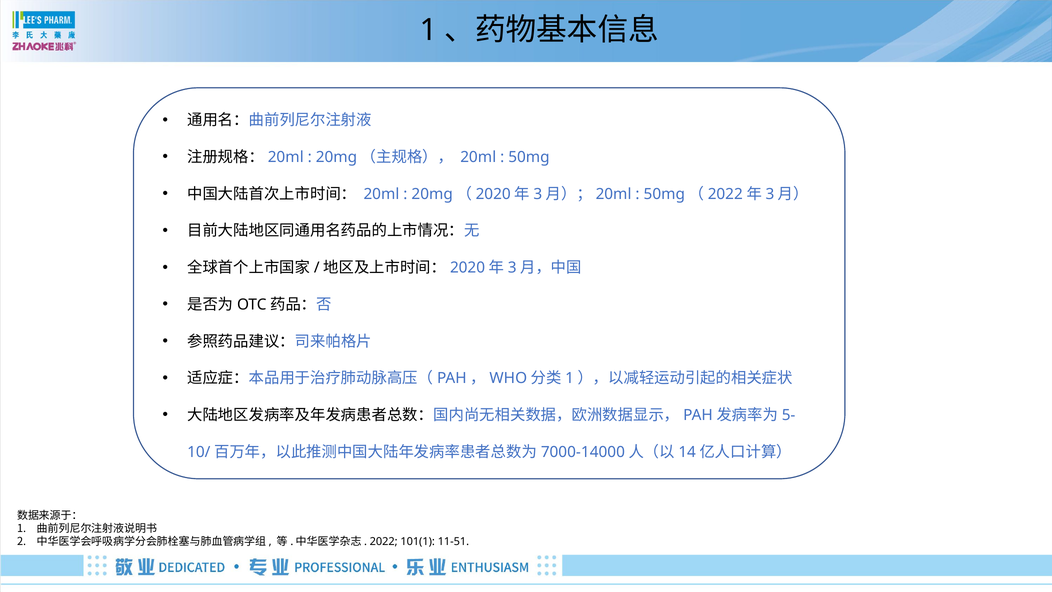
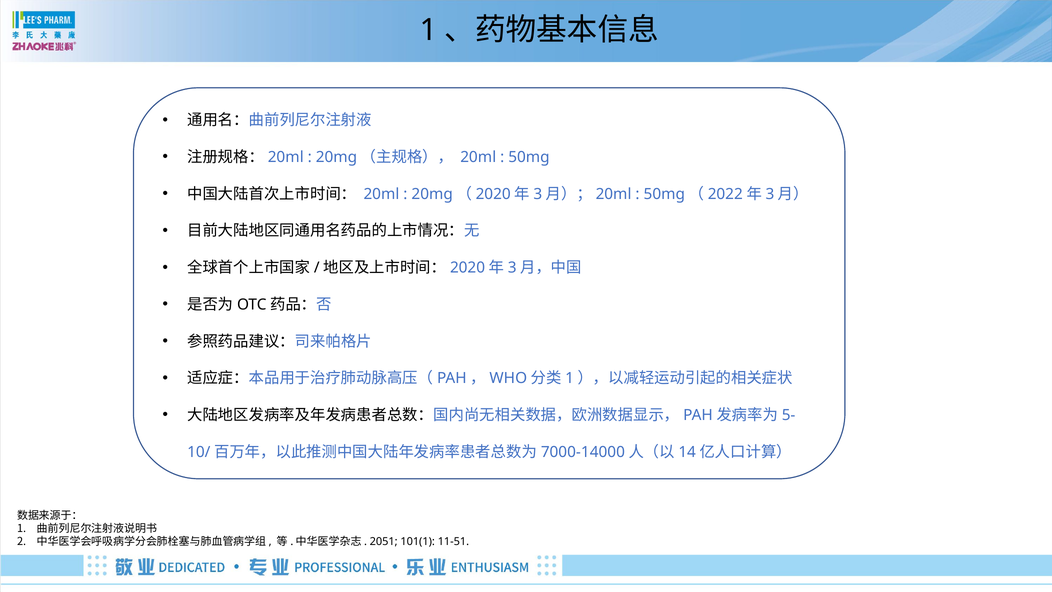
2022: 2022 -> 2051 (384, 542)
